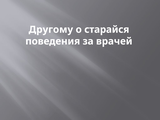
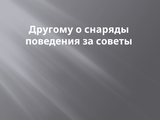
старайся: старайся -> снаряды (107, 30)
врачей: врачей -> советы (114, 41)
